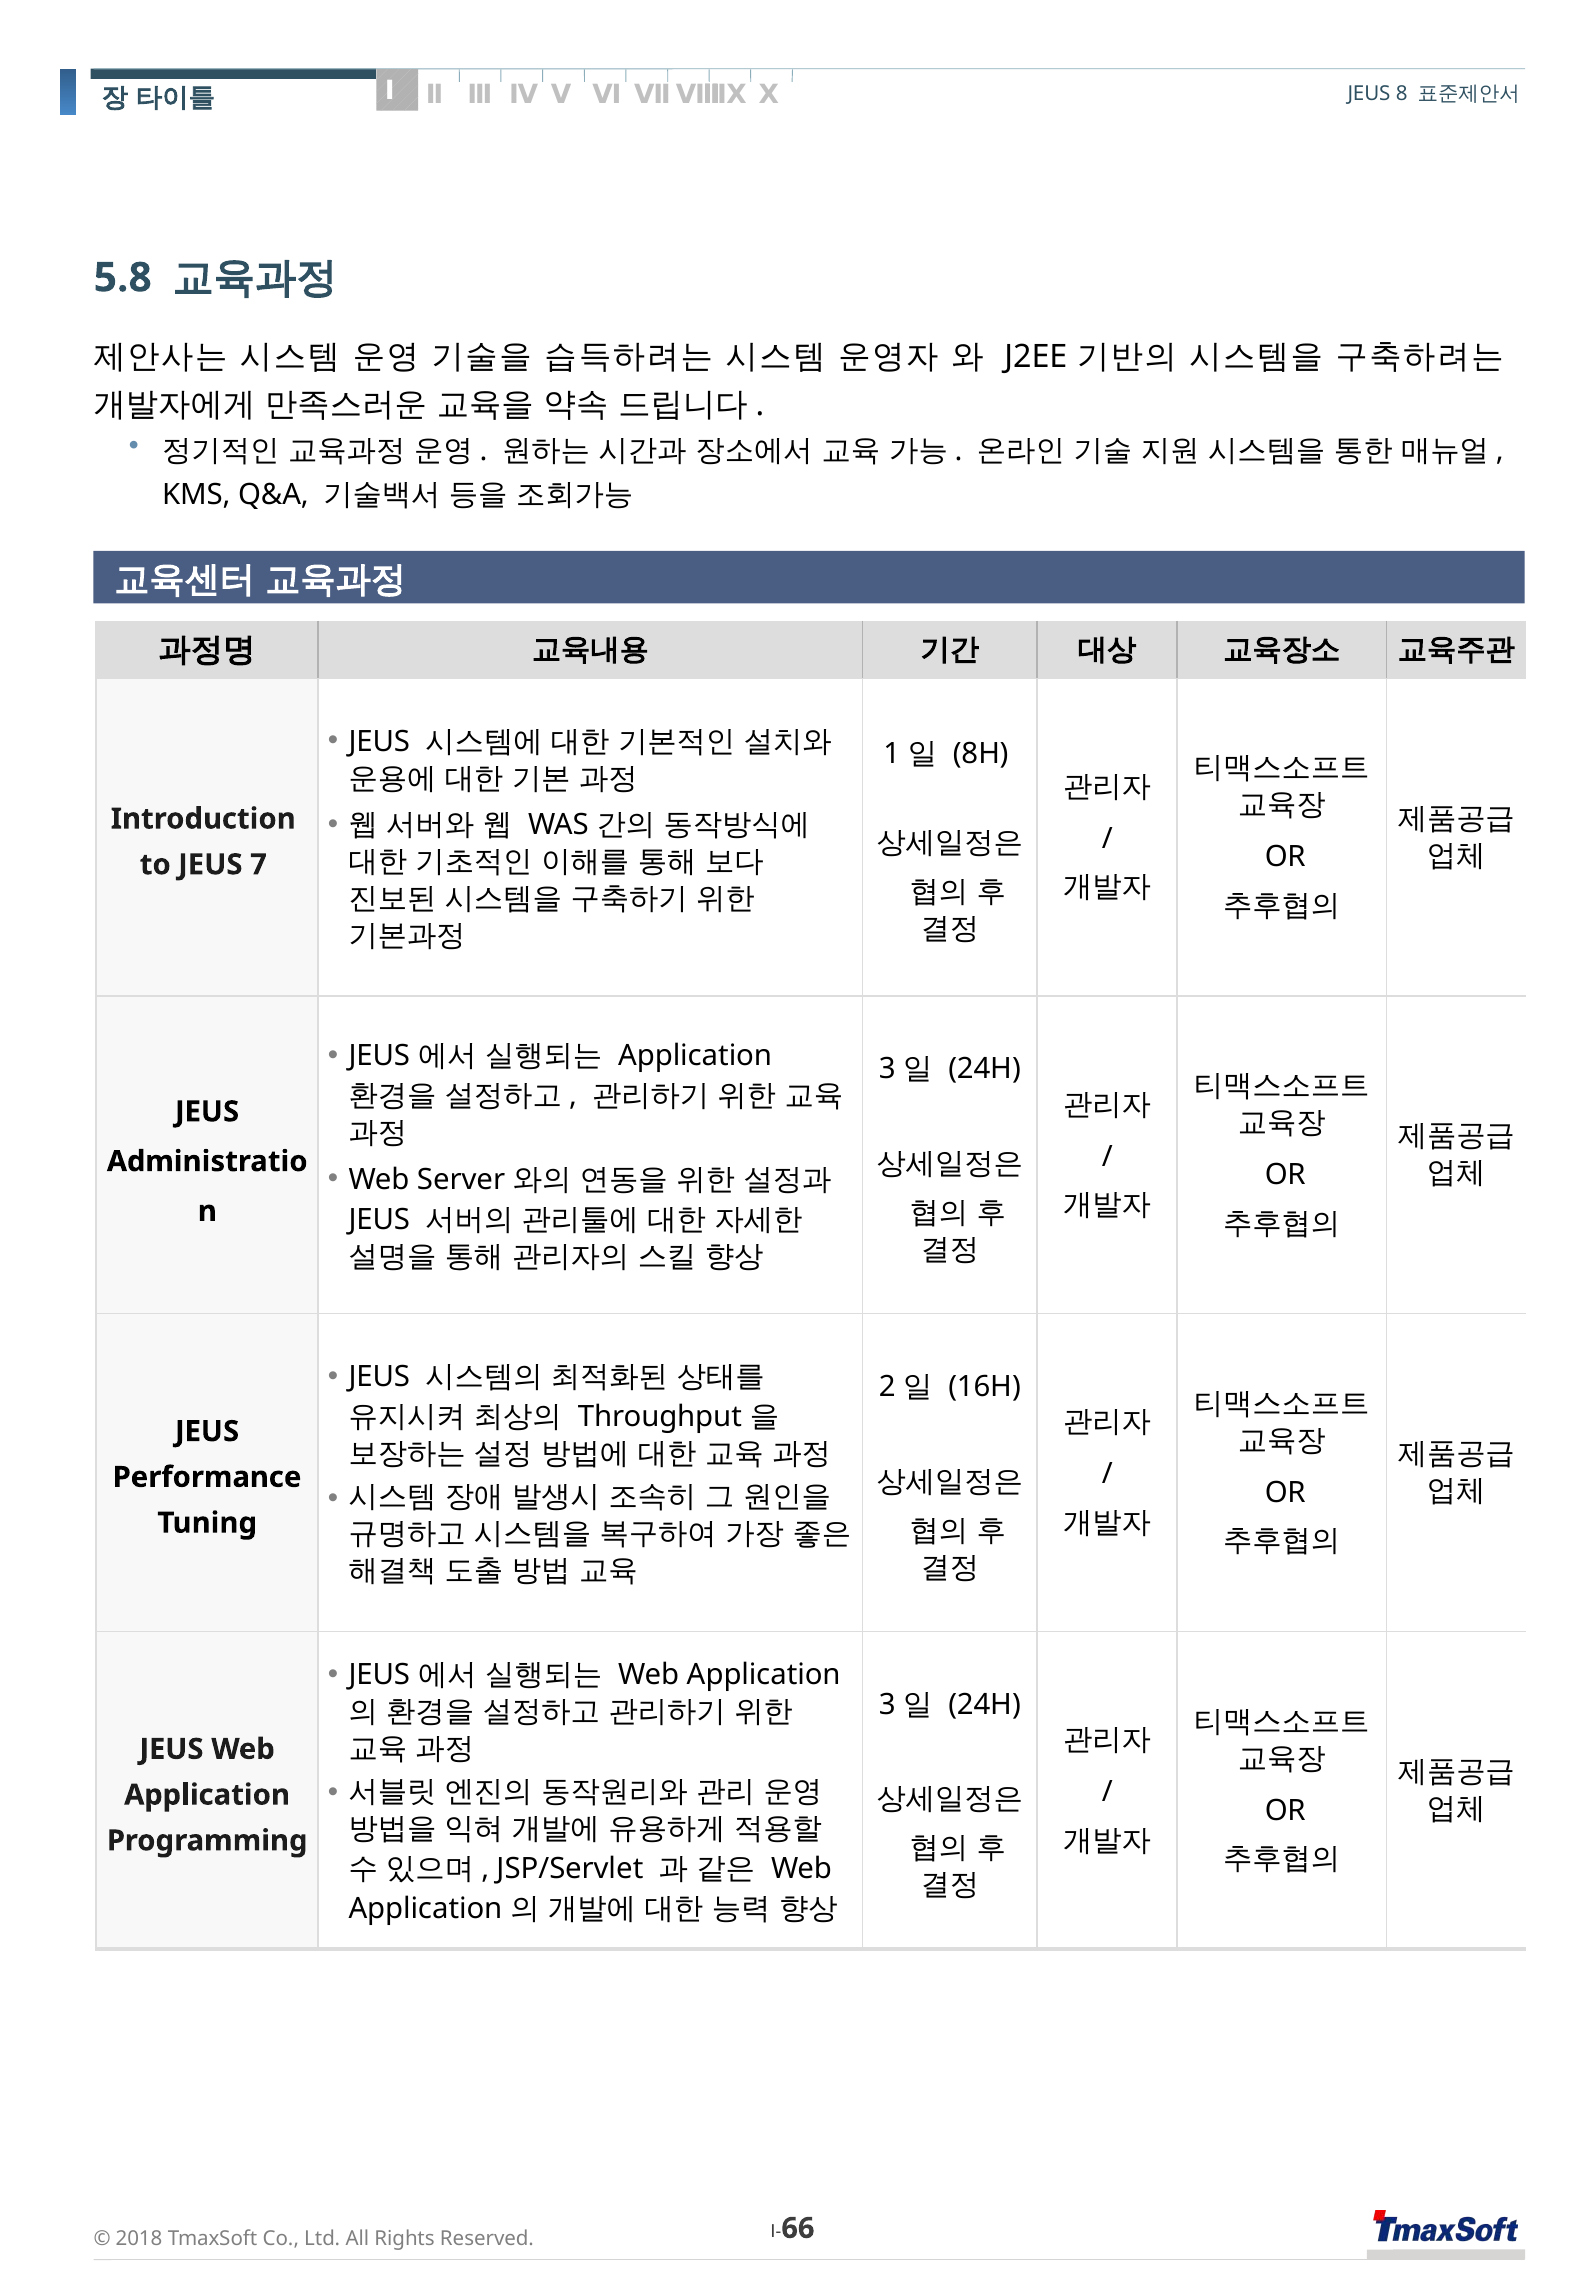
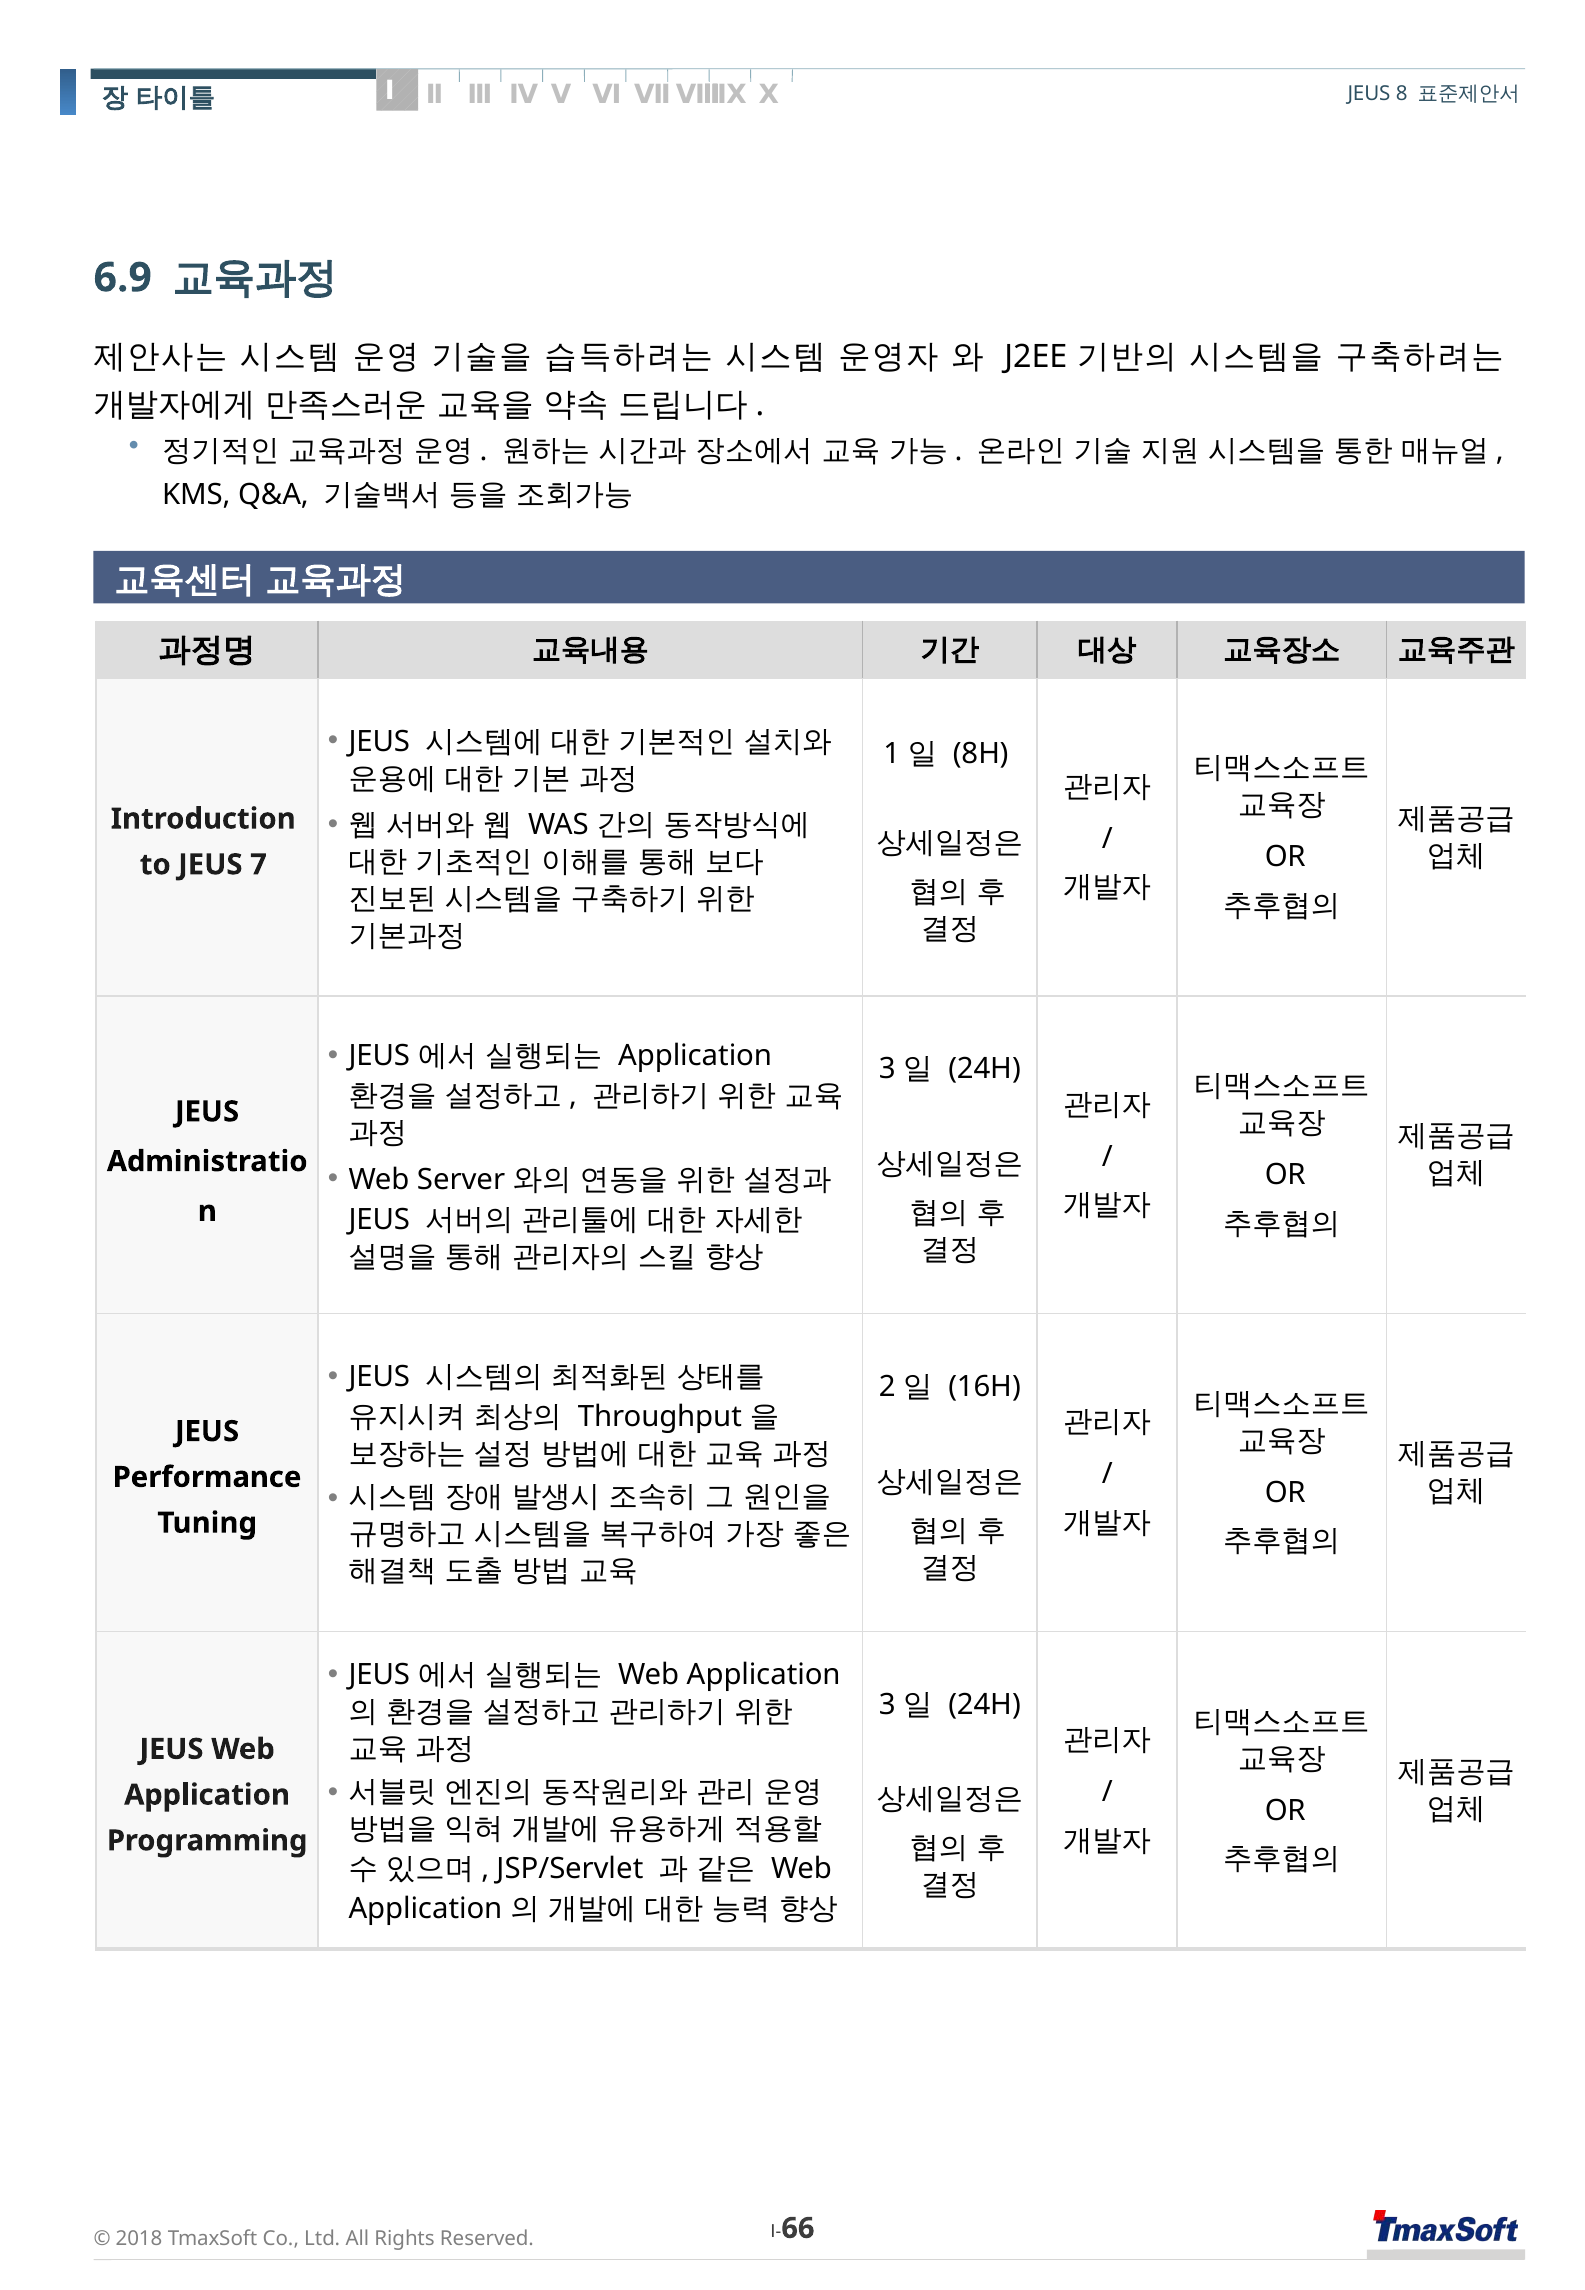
5.8: 5.8 -> 6.9 (123, 278)
